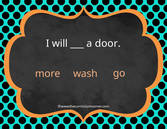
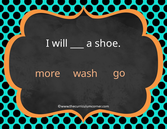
door: door -> shoe (108, 43)
